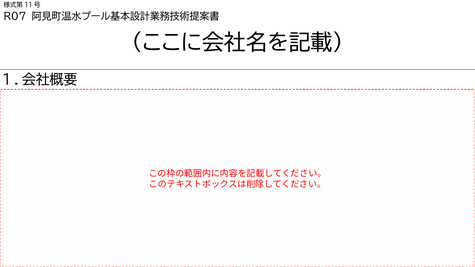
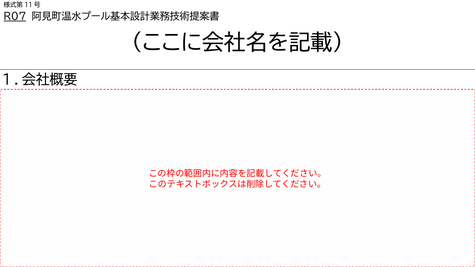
R07 underline: none -> present (15, 17)
